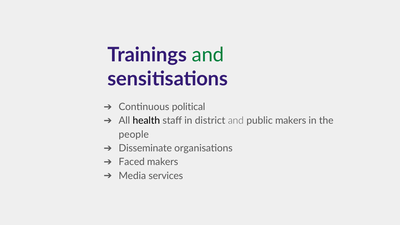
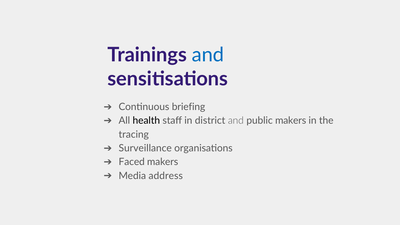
and colour: green -> blue (208, 55)
political: political -> briefing (189, 107)
people: people -> tracing (134, 134)
Disseminate: Disseminate -> Surveillance (145, 148)
services: services -> address (166, 176)
